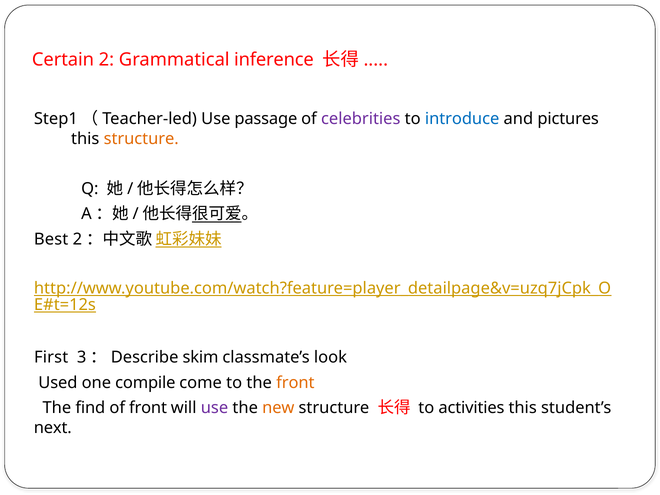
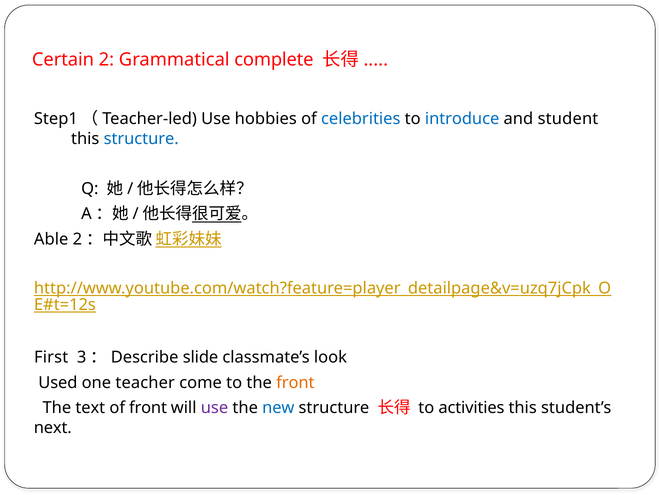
inference: inference -> complete (274, 60)
passage: passage -> hobbies (266, 119)
celebrities colour: purple -> blue (361, 119)
pictures: pictures -> student (568, 119)
structure colour: orange -> blue (141, 139)
Best: Best -> Able (51, 239)
skim: skim -> slide (200, 358)
compile: compile -> teacher (145, 383)
find: find -> text (90, 408)
new colour: orange -> blue (278, 408)
